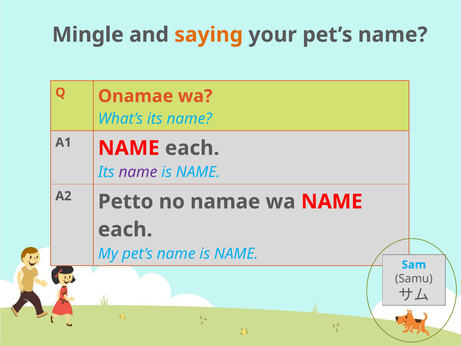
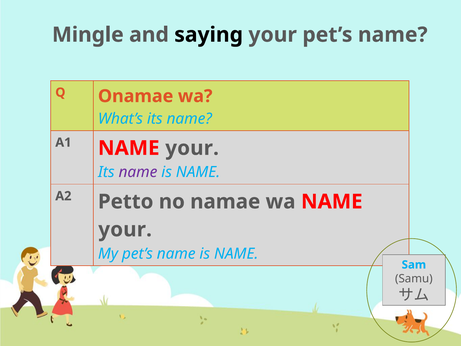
saying colour: orange -> black (209, 35)
A1 NAME each: each -> your (192, 148)
each: each -> your (125, 229)
